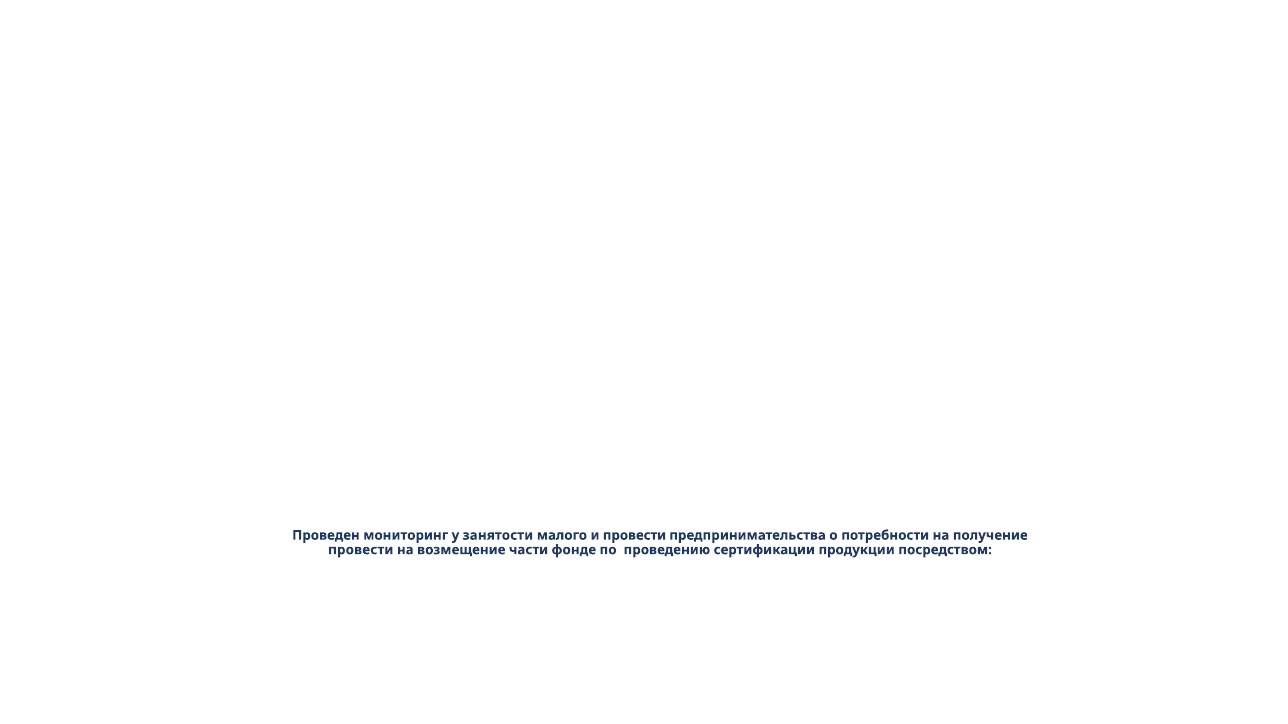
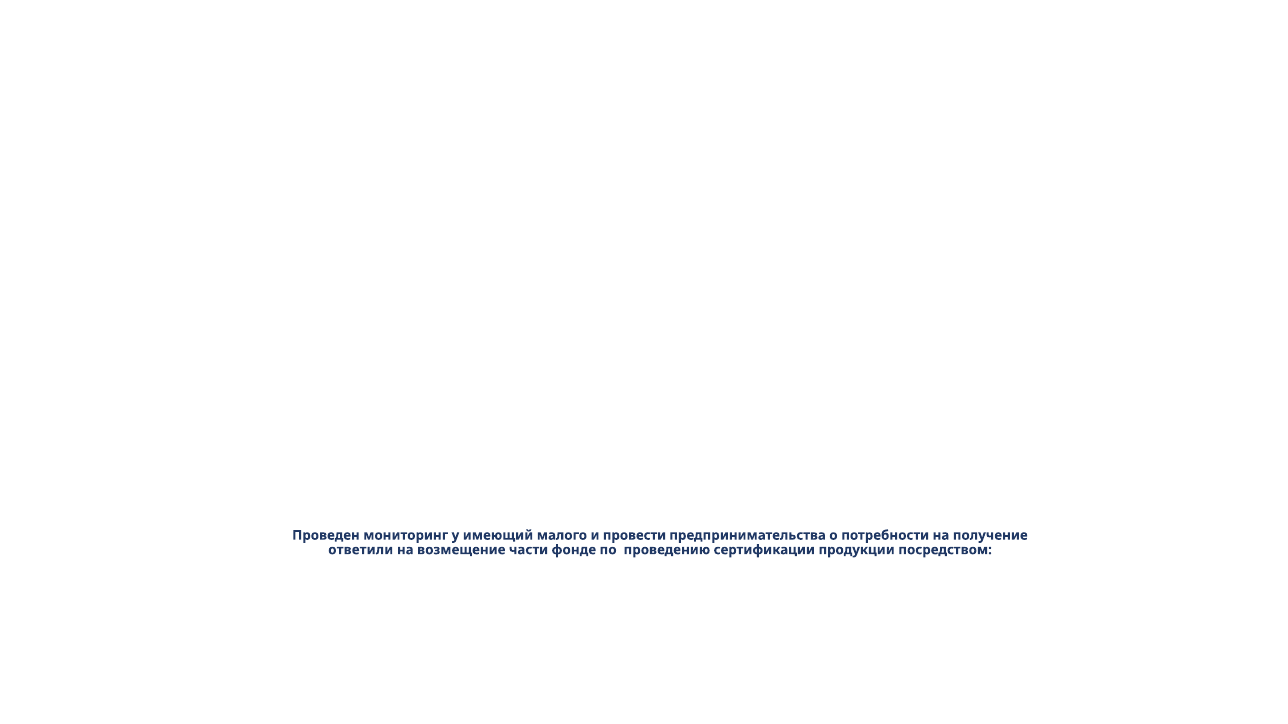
занятости: занятости -> имеющий (498, 536)
провести: провести -> ответили (361, 550)
